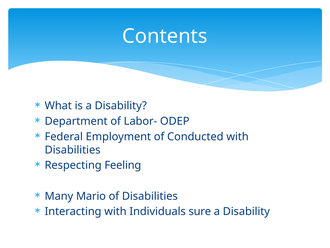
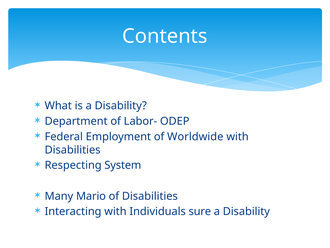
Conducted: Conducted -> Worldwide (195, 136)
Feeling: Feeling -> System (123, 165)
